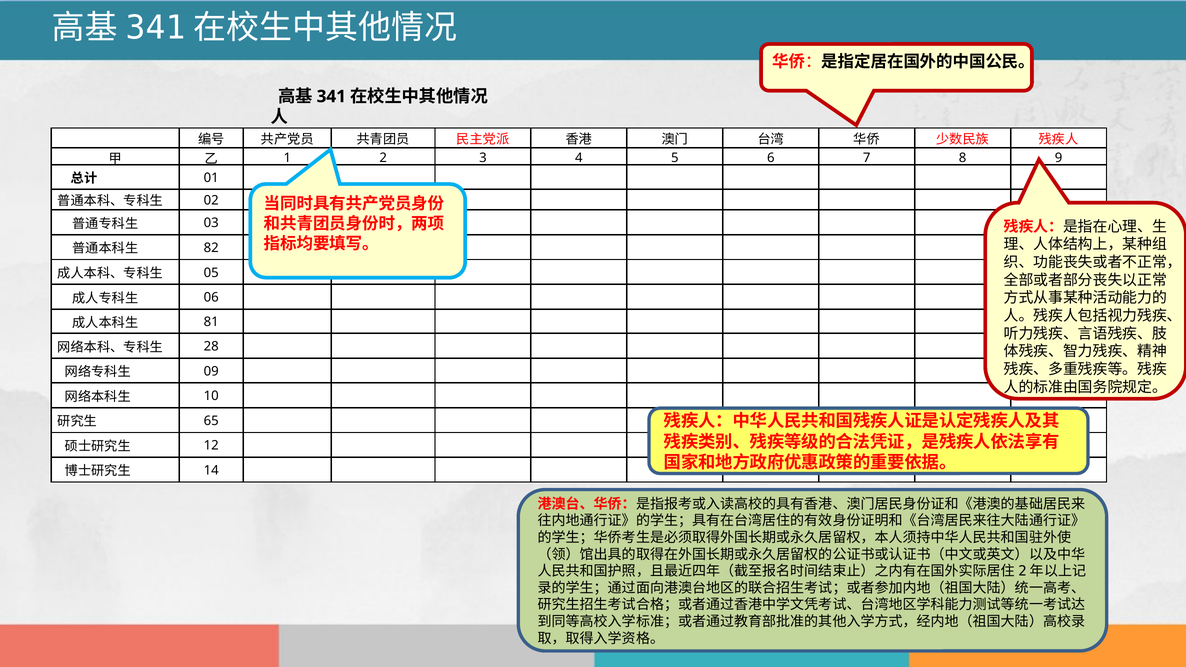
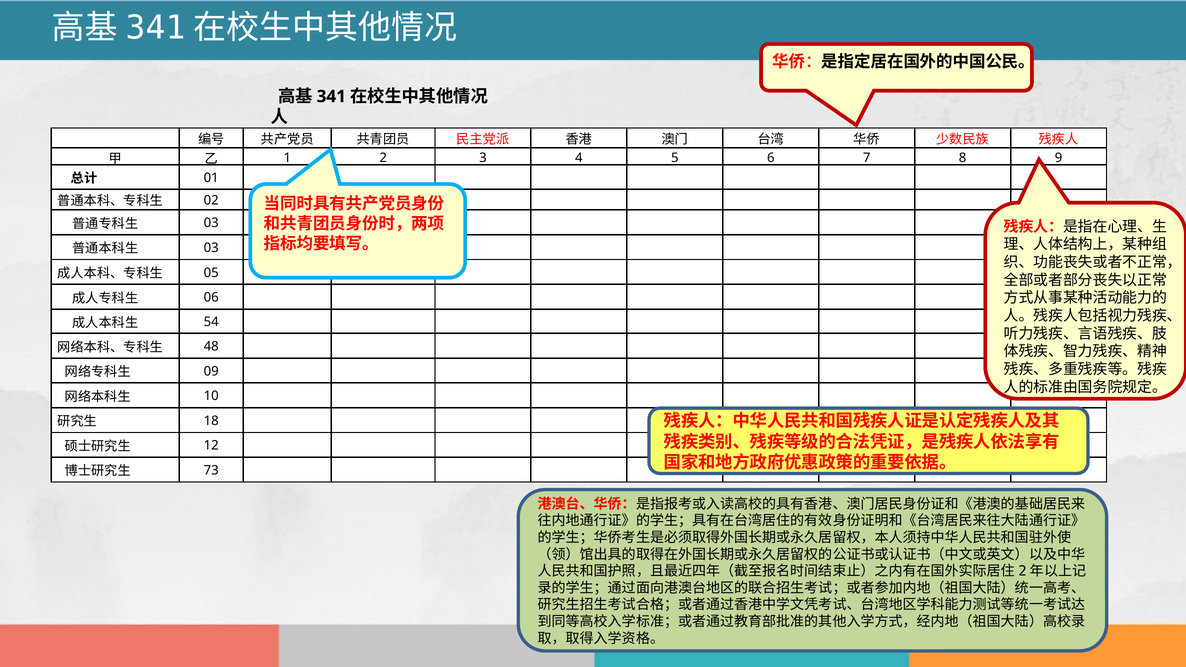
82: 82 -> 03 (211, 248)
81: 81 -> 54 (211, 322)
28: 28 -> 48 (211, 347)
65: 65 -> 18 (211, 421)
14: 14 -> 73 (211, 471)
